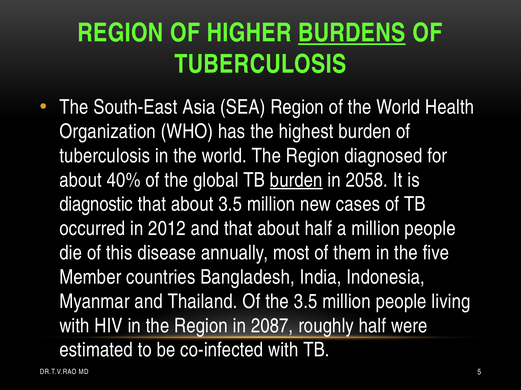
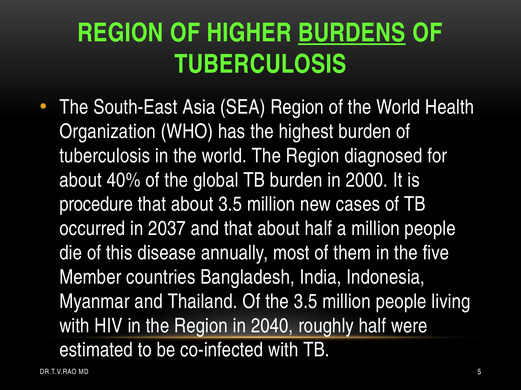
burden underline: present -> none (296, 180)
2058: 2058 -> 2000 (367, 180)
diagnostic: diagnostic -> procedure (96, 205)
2012: 2012 -> 2037 (167, 229)
2087: 2087 -> 2040 (272, 326)
